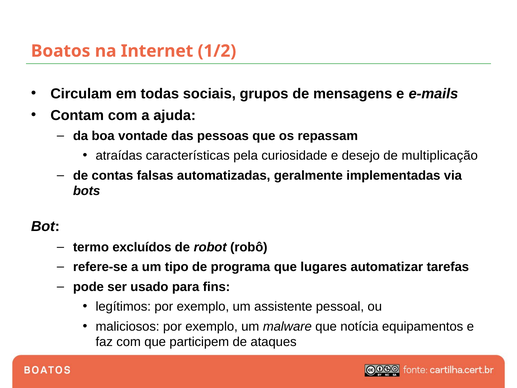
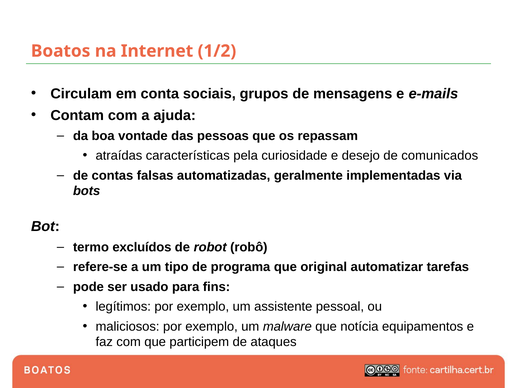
todas: todas -> conta (160, 94)
multiplicação: multiplicação -> comunicados (440, 156)
lugares: lugares -> original (324, 267)
